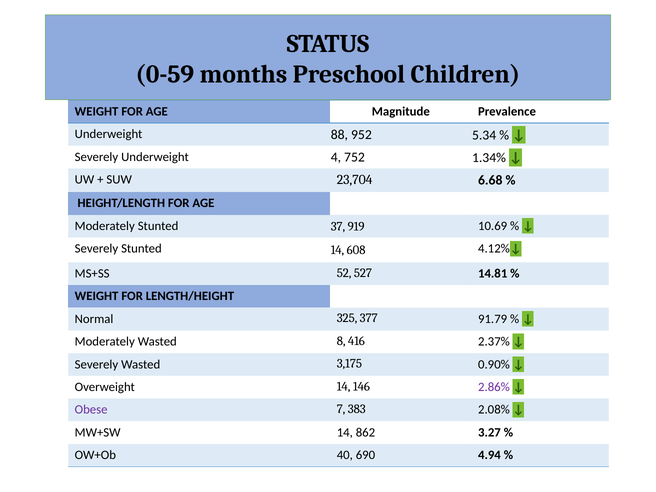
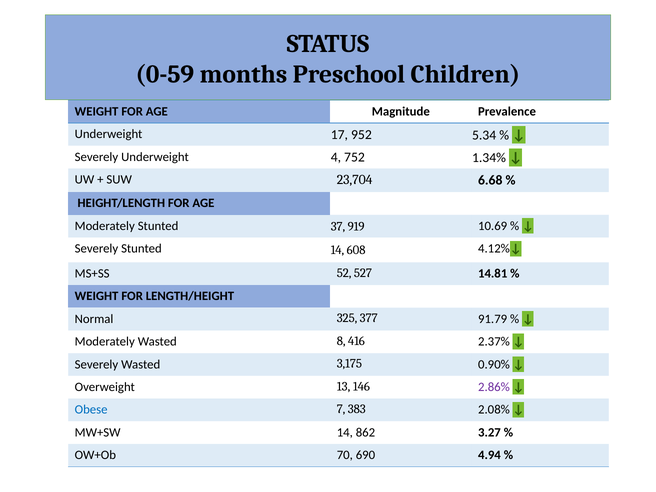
88: 88 -> 17 (339, 135)
Overweight 14: 14 -> 13 (344, 386)
Obese colour: purple -> blue (91, 410)
40: 40 -> 70 (345, 455)
